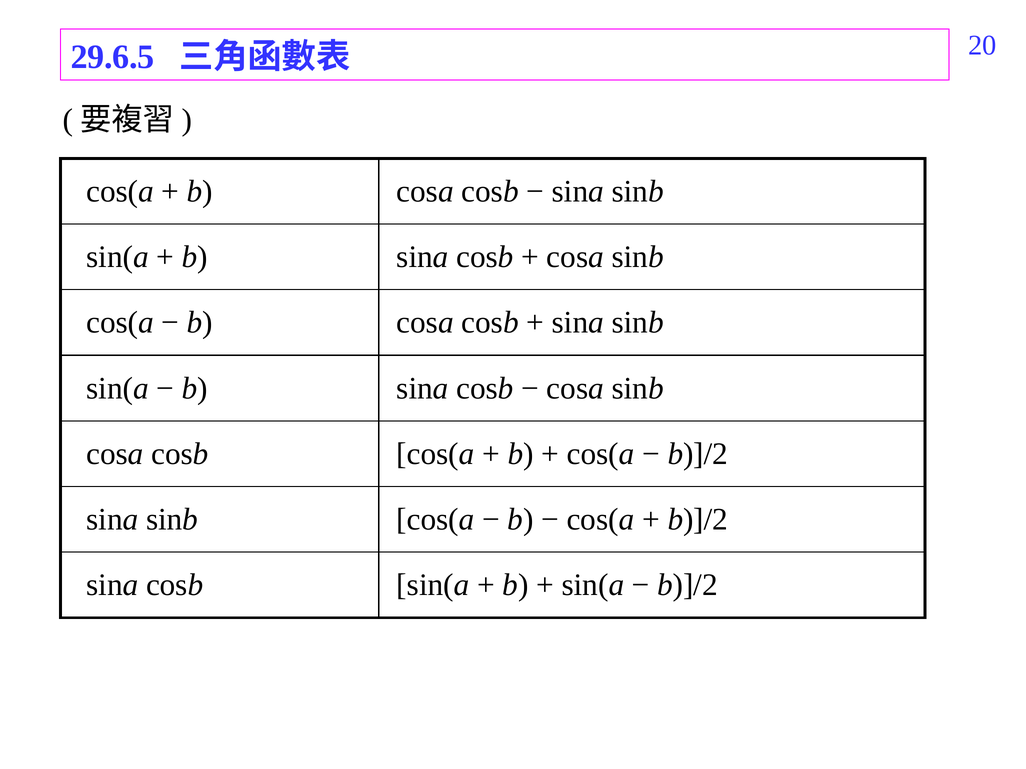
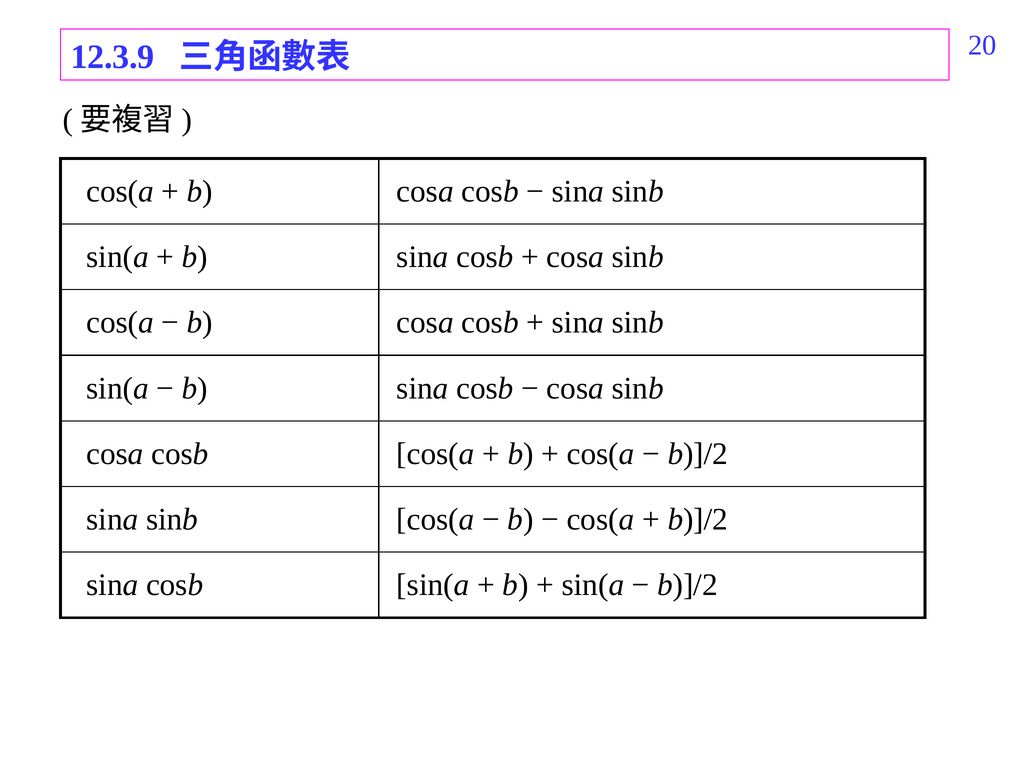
29.6.5: 29.6.5 -> 12.3.9 (113, 57)
